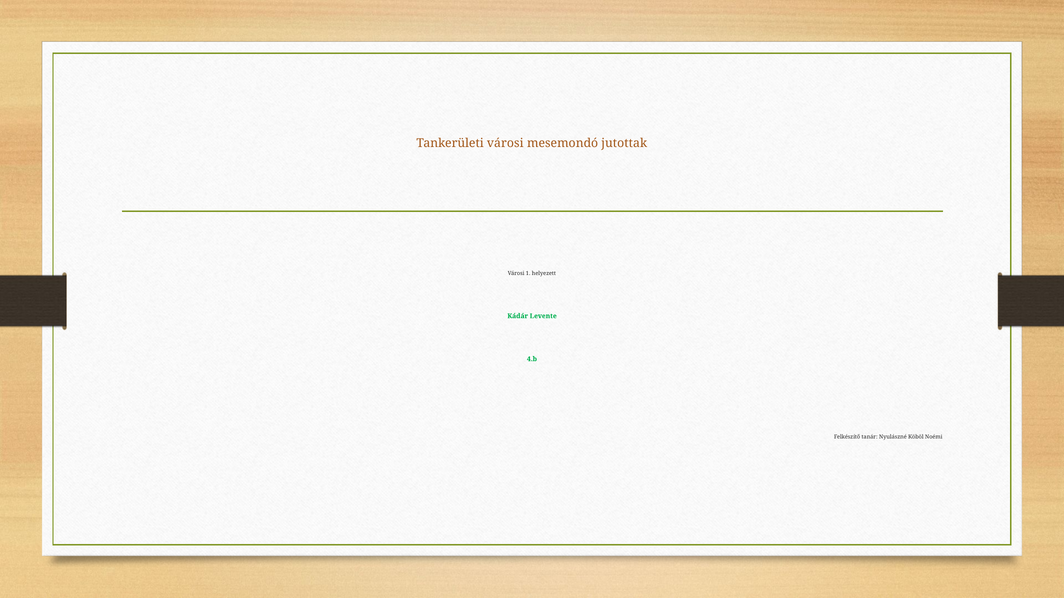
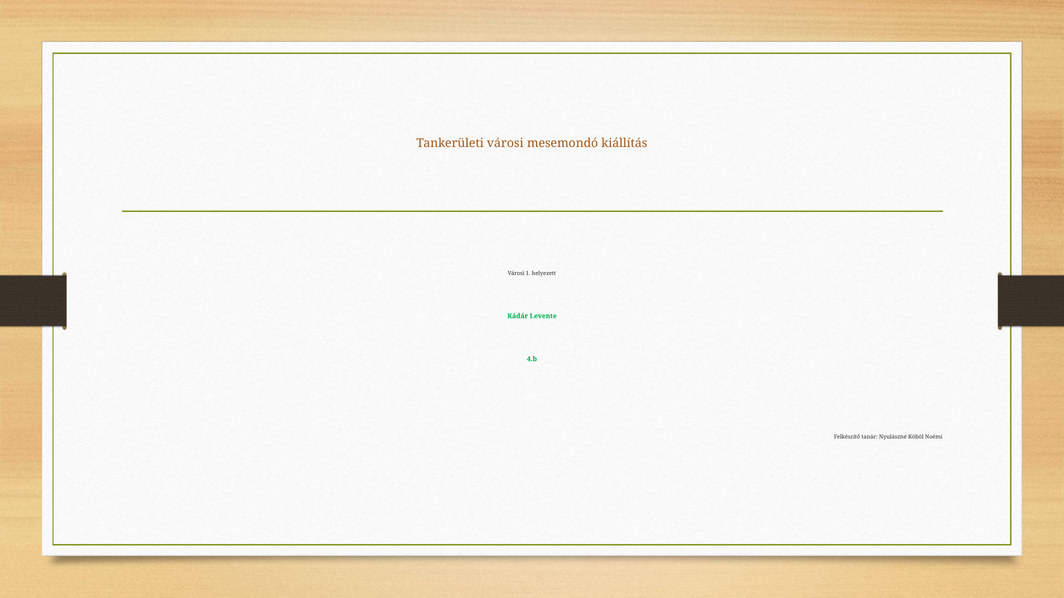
jutottak: jutottak -> kiállítás (624, 143)
